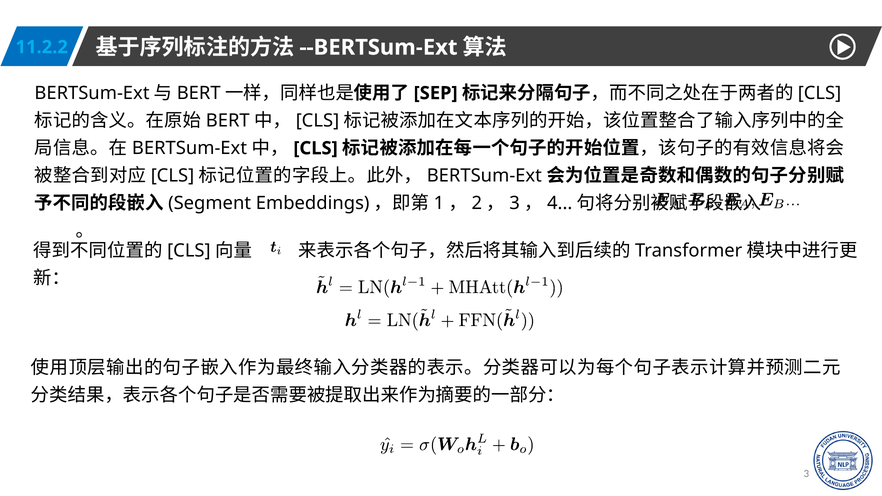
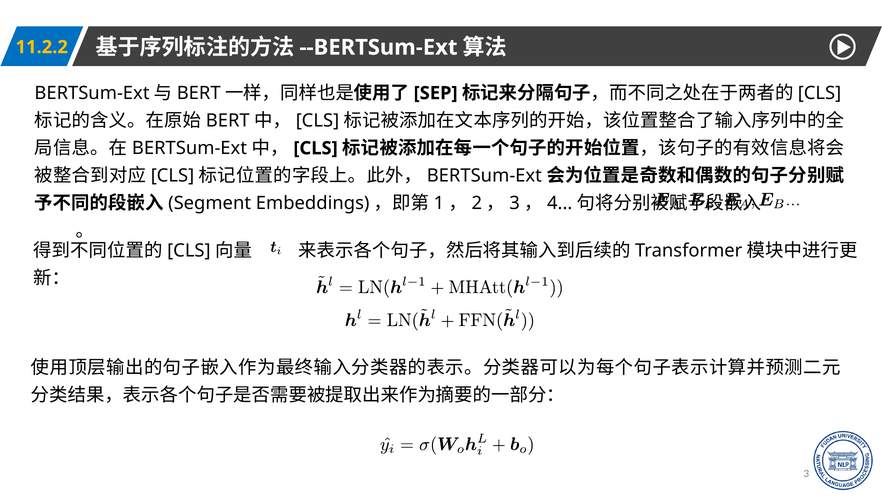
11.2.2 colour: light blue -> yellow (42, 47)
